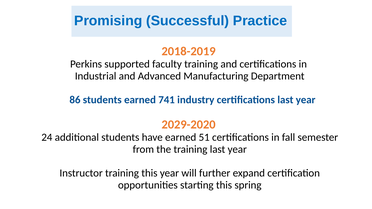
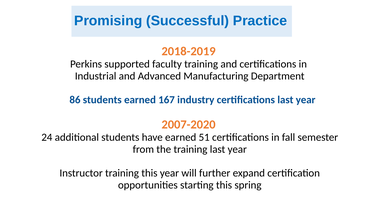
741: 741 -> 167 (167, 100)
2029-2020: 2029-2020 -> 2007-2020 (189, 125)
